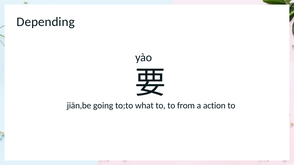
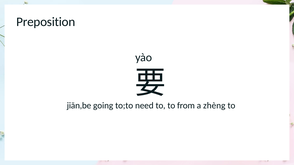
Depending: Depending -> Preposition (46, 22)
what: what -> need (144, 106)
action: action -> zhèng (214, 106)
